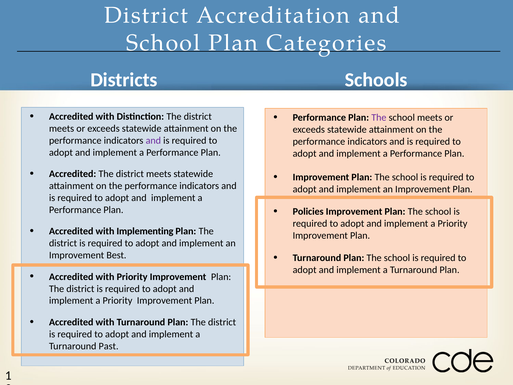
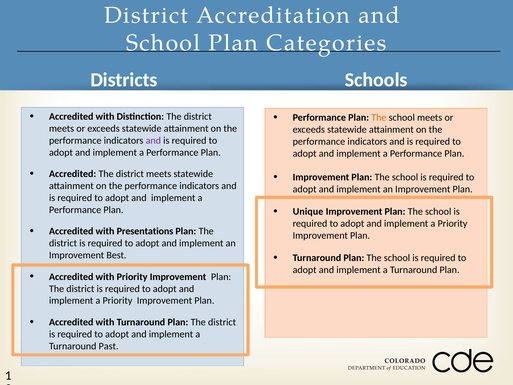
The colour: purple -> orange (379, 117)
Policies: Policies -> Unique (308, 211)
Implementing: Implementing -> Presentations (145, 231)
